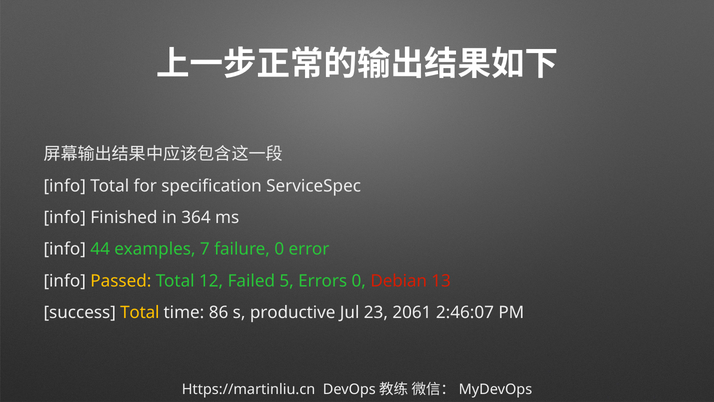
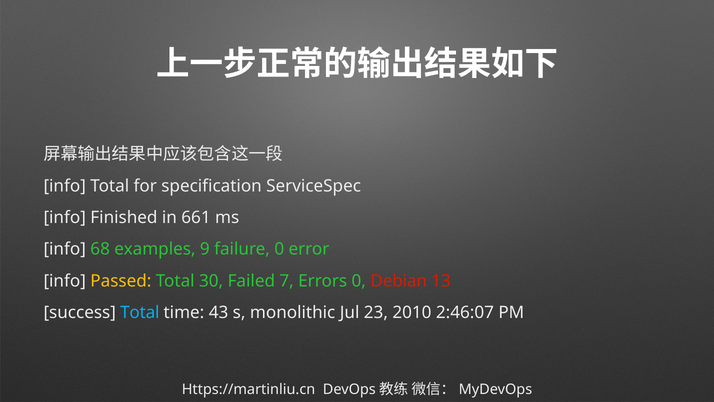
364: 364 -> 661 (196, 217)
44: 44 -> 68 (100, 249)
7: 7 -> 9 (205, 249)
12: 12 -> 30 (211, 281)
5: 5 -> 7 (287, 281)
Total colour: yellow -> light blue (140, 312)
86: 86 -> 43 (219, 312)
productive: productive -> monolithic (293, 312)
2061: 2061 -> 2010 (412, 312)
